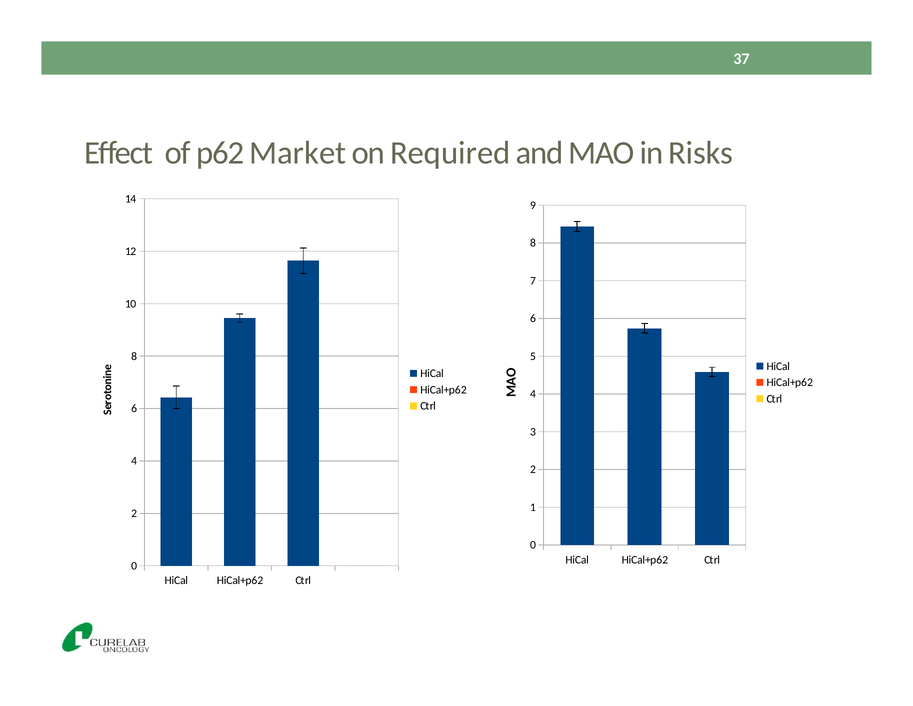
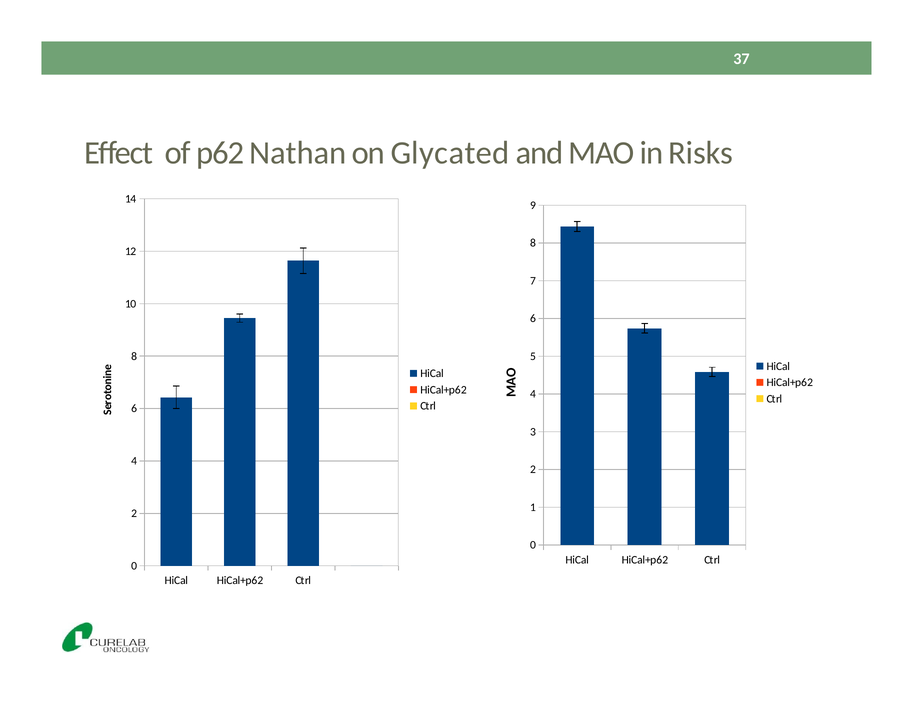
Market: Market -> Nathan (298, 153)
Required: Required -> Glycated (450, 153)
